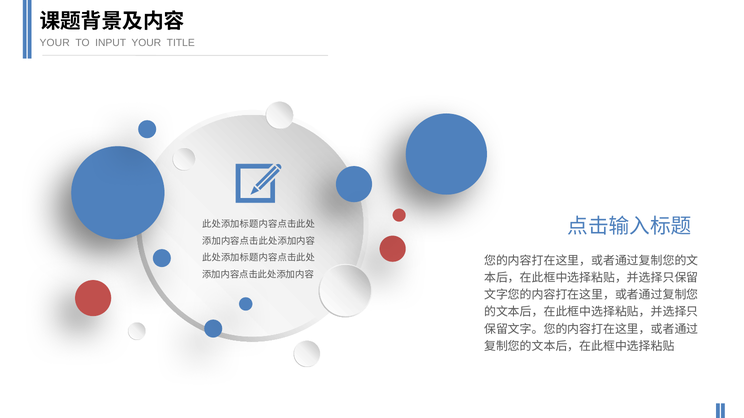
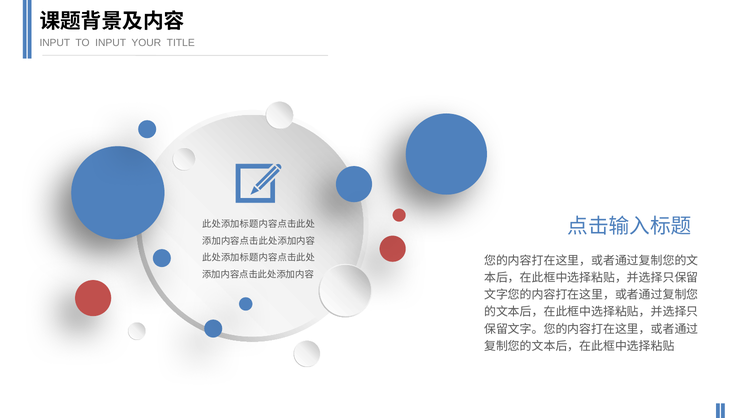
YOUR: YOUR -> INPUT (55, 43)
